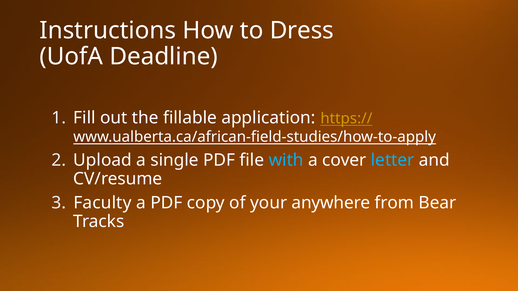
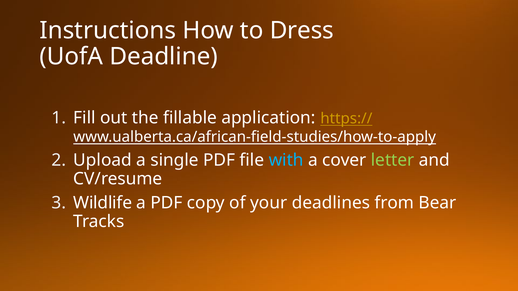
letter colour: light blue -> light green (393, 160)
Faculty: Faculty -> Wildlife (103, 203)
anywhere: anywhere -> deadlines (331, 203)
